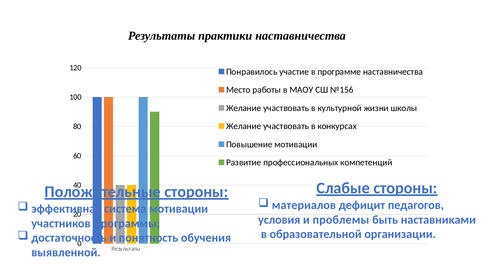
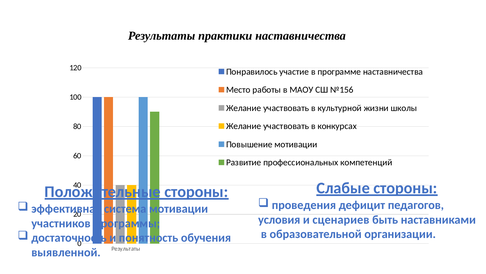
материалов: материалов -> проведения (304, 205)
проблемы: проблемы -> сценариев (341, 219)
